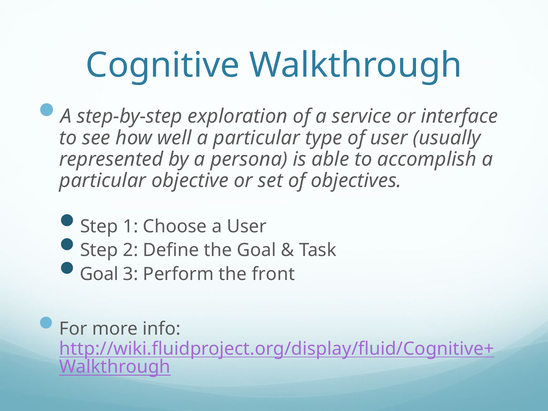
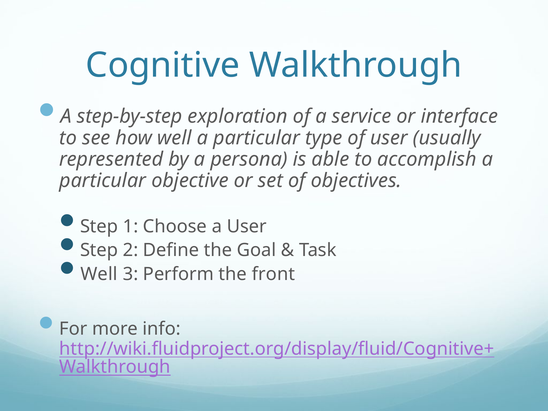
Goal: Goal -> Well (99, 274)
